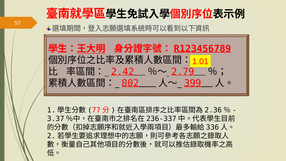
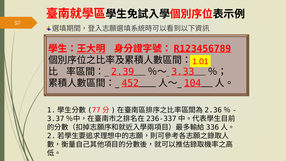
2.42: 2.42 -> 2.39 (123, 72)
2.79: 2.79 -> 3.33 (183, 72)
802: 802 -> 452 (130, 83)
399: 399 -> 104 (193, 83)
